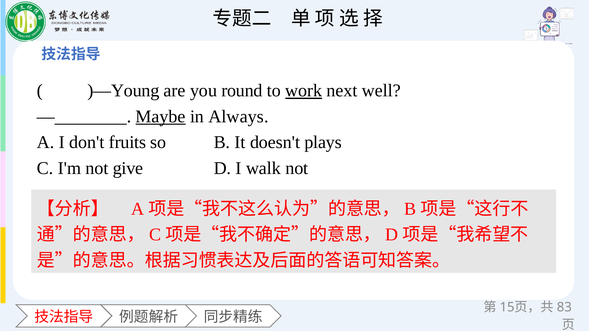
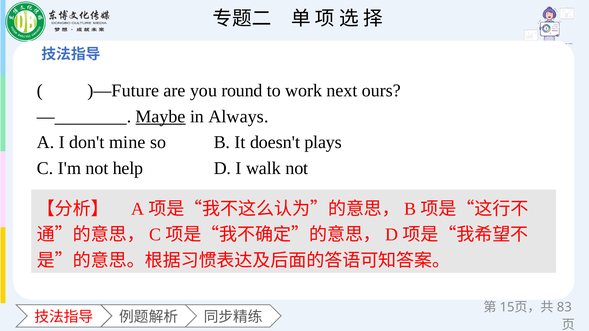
)—Young: )—Young -> )—Future (123, 91)
work underline: present -> none (304, 91)
well: well -> ours (381, 91)
fruits: fruits -> mine (127, 143)
give: give -> help (128, 168)
